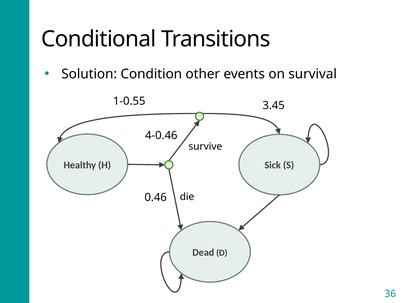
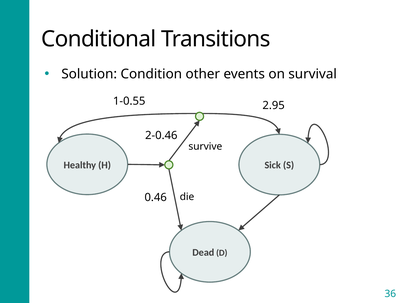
3.45: 3.45 -> 2.95 (274, 105)
4-0.46: 4-0.46 -> 2-0.46 (161, 136)
